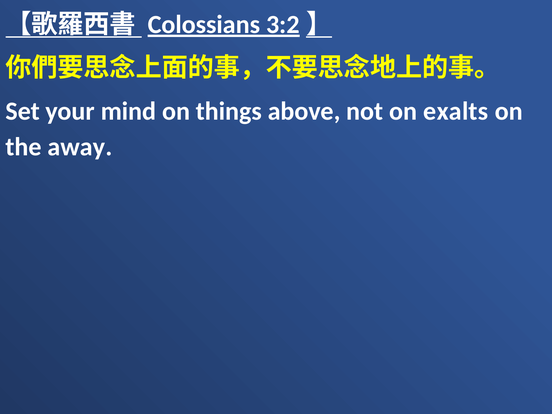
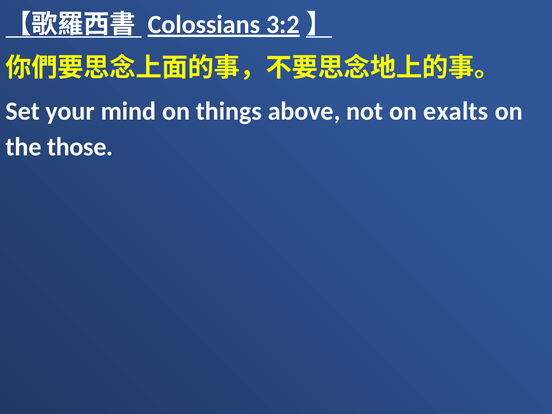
away: away -> those (80, 147)
